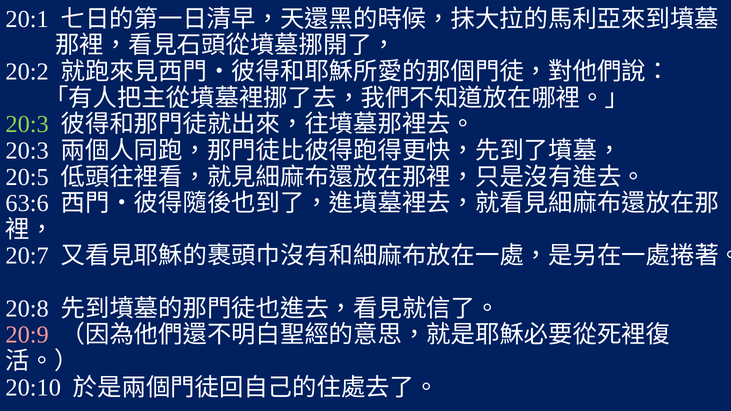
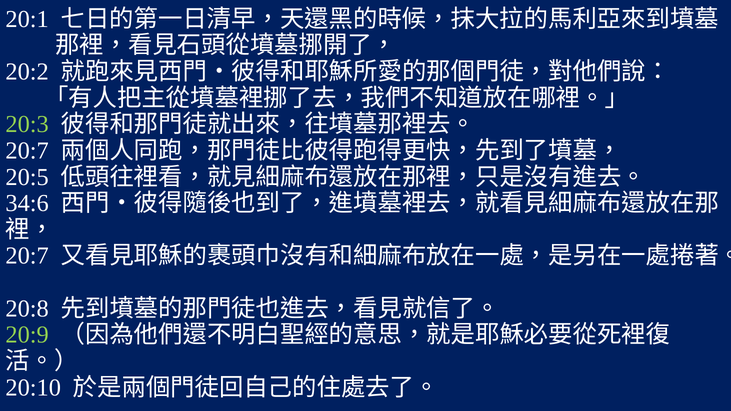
20:3: 20:3 -> 20:7 (27, 151)
63:6: 63:6 -> 34:6 (27, 203)
20:9 colour: pink -> light green (27, 335)
